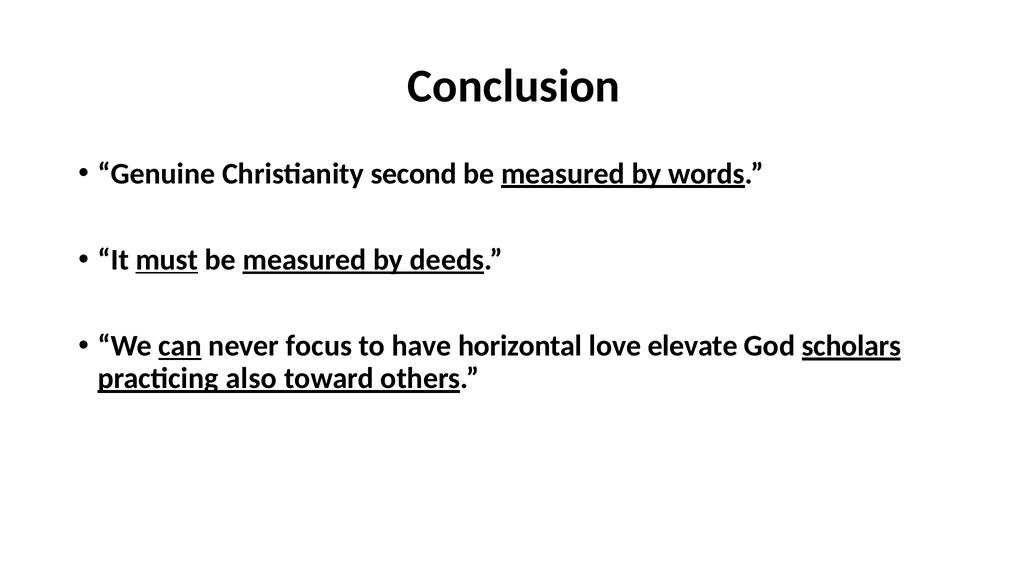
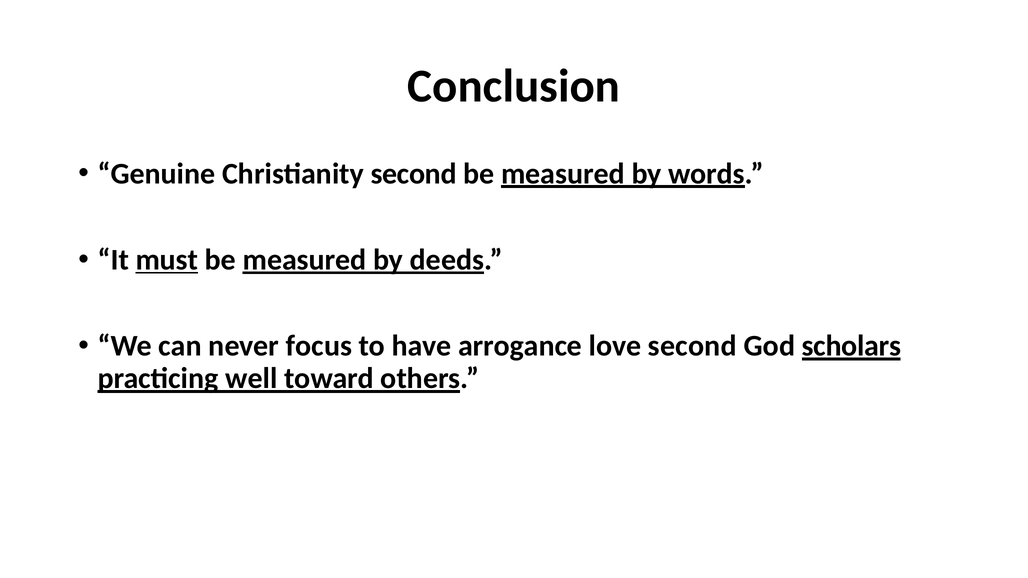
can underline: present -> none (180, 346)
horizontal: horizontal -> arrogance (520, 346)
love elevate: elevate -> second (692, 346)
also: also -> well (252, 379)
